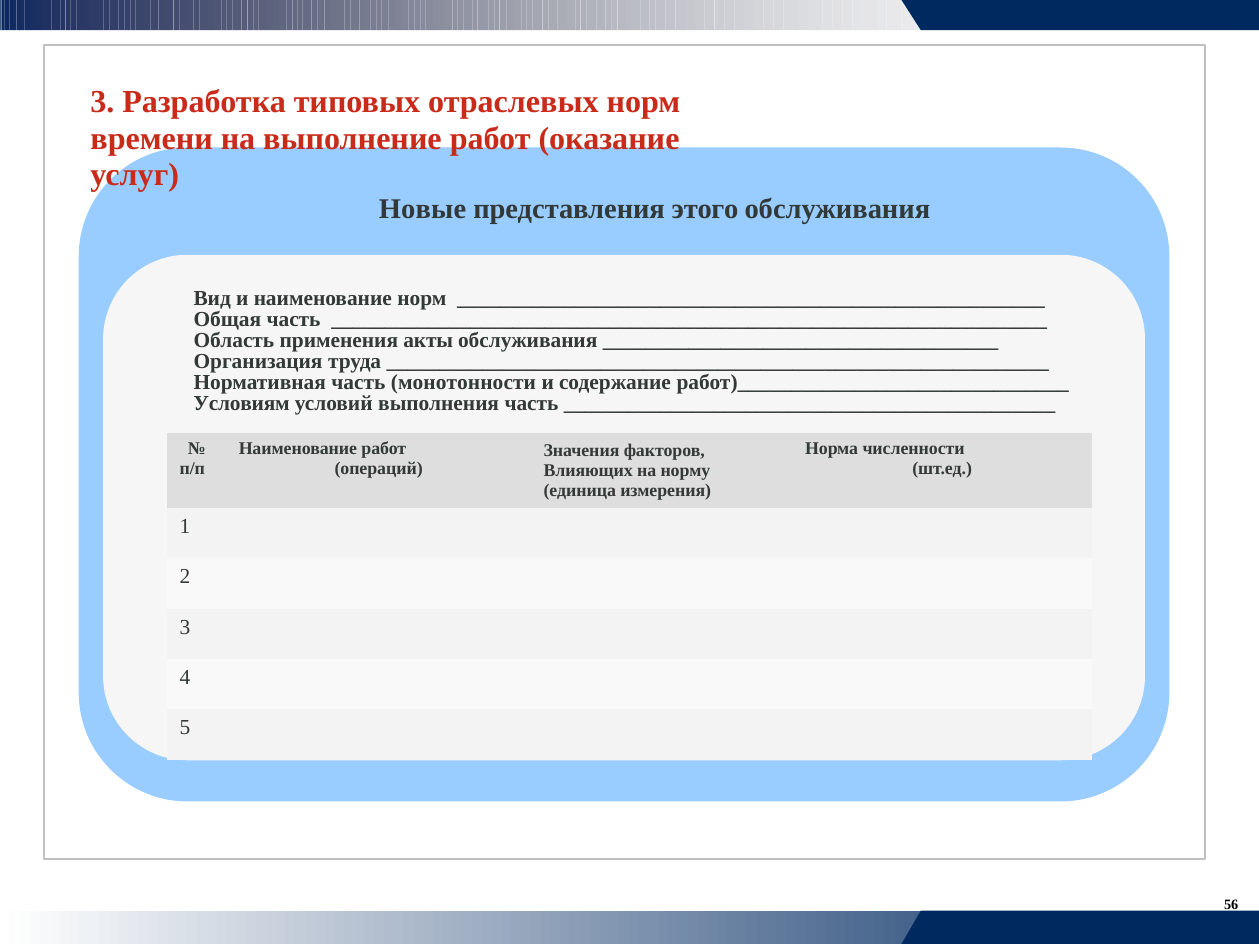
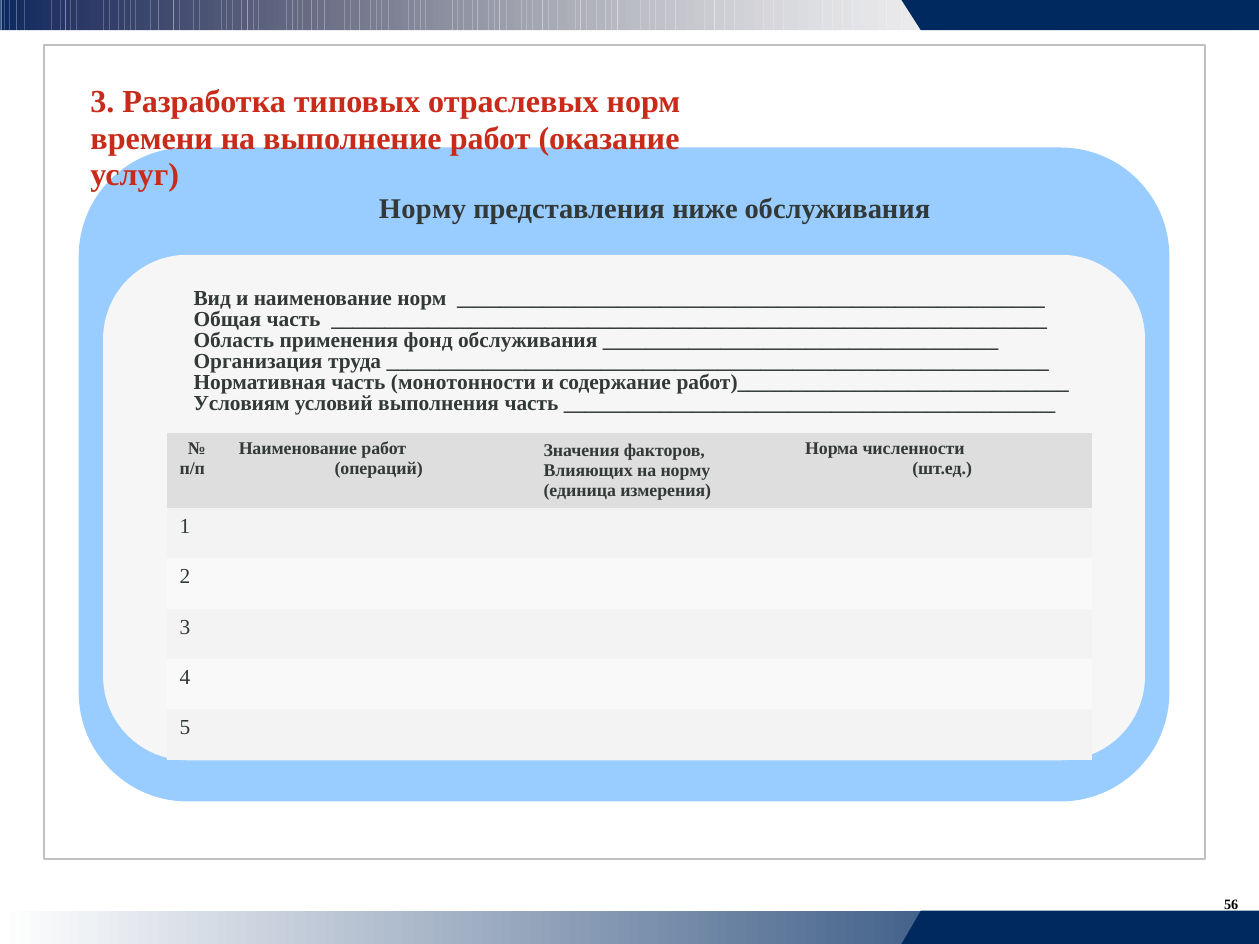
Новые: Новые -> Норму (422, 209)
этого: этого -> ниже (705, 209)
акты: акты -> фонд (428, 340)
